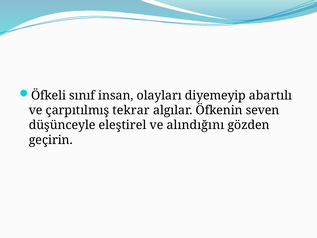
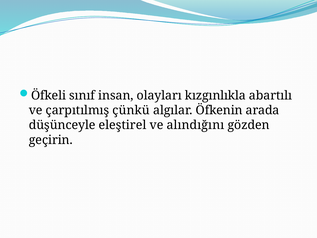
diyemeyip: diyemeyip -> kızgınlıkla (215, 95)
tekrar: tekrar -> çünkü (131, 110)
seven: seven -> arada (263, 110)
